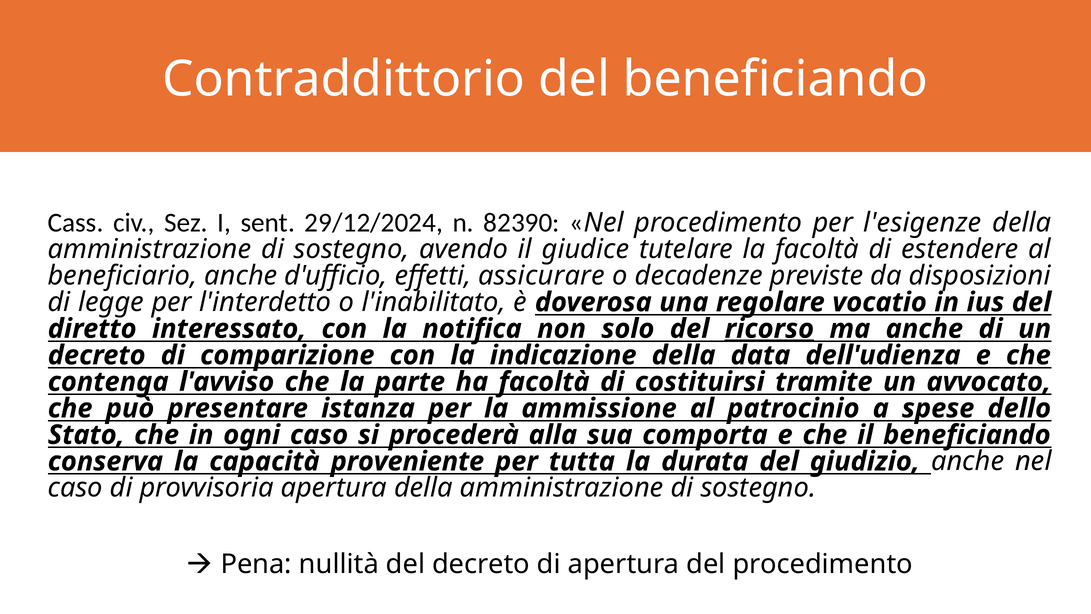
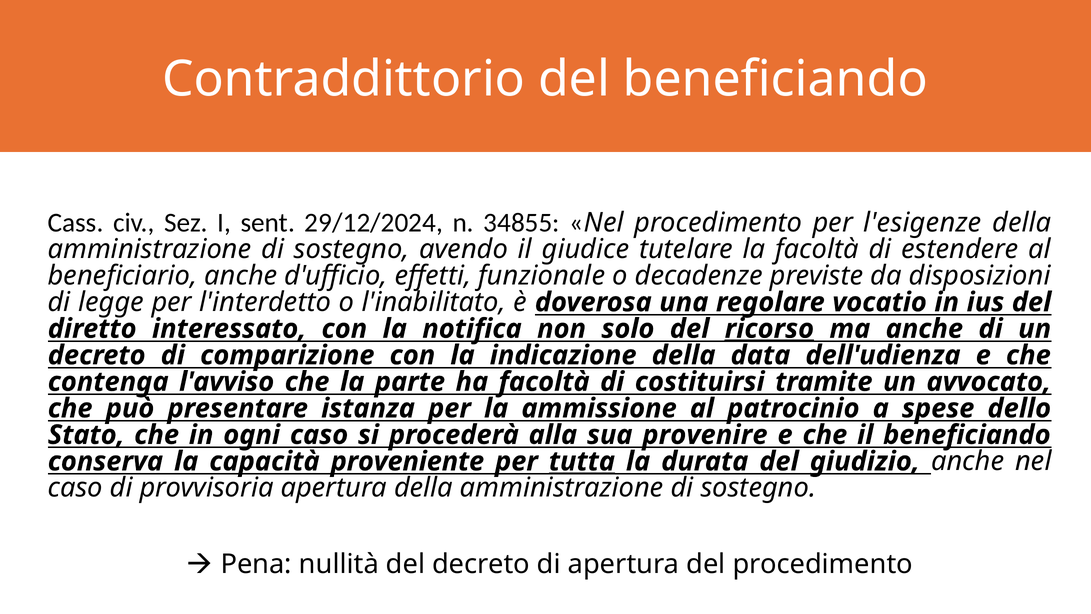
82390: 82390 -> 34855 (522, 223)
assicurare: assicurare -> funzionale (542, 276)
comporta: comporta -> provenire (705, 435)
tutta underline: none -> present (582, 461)
